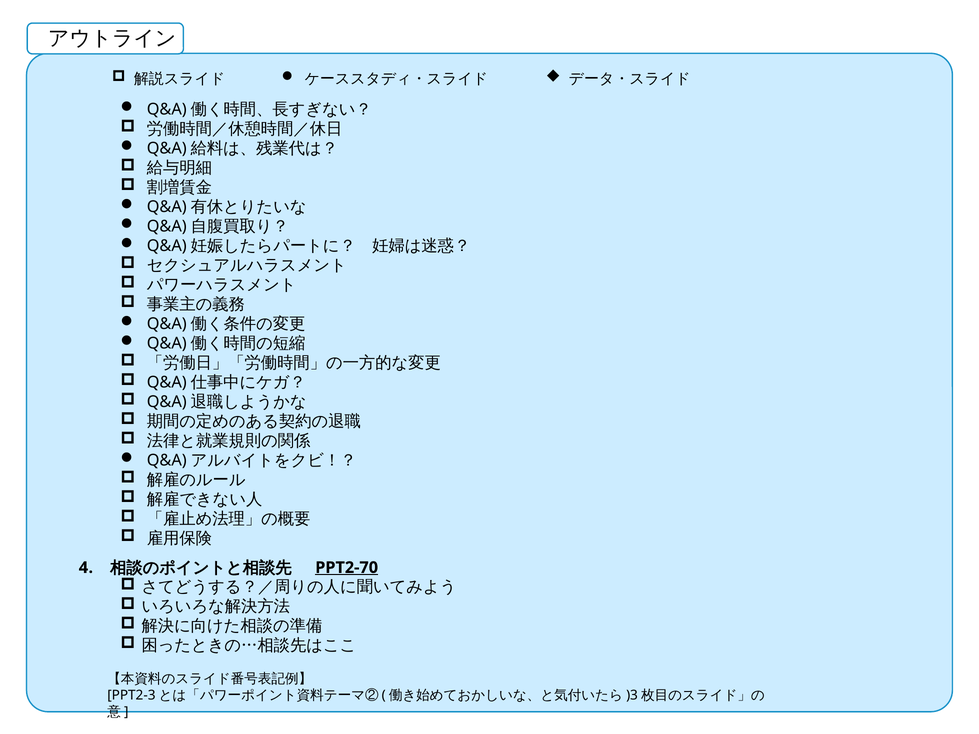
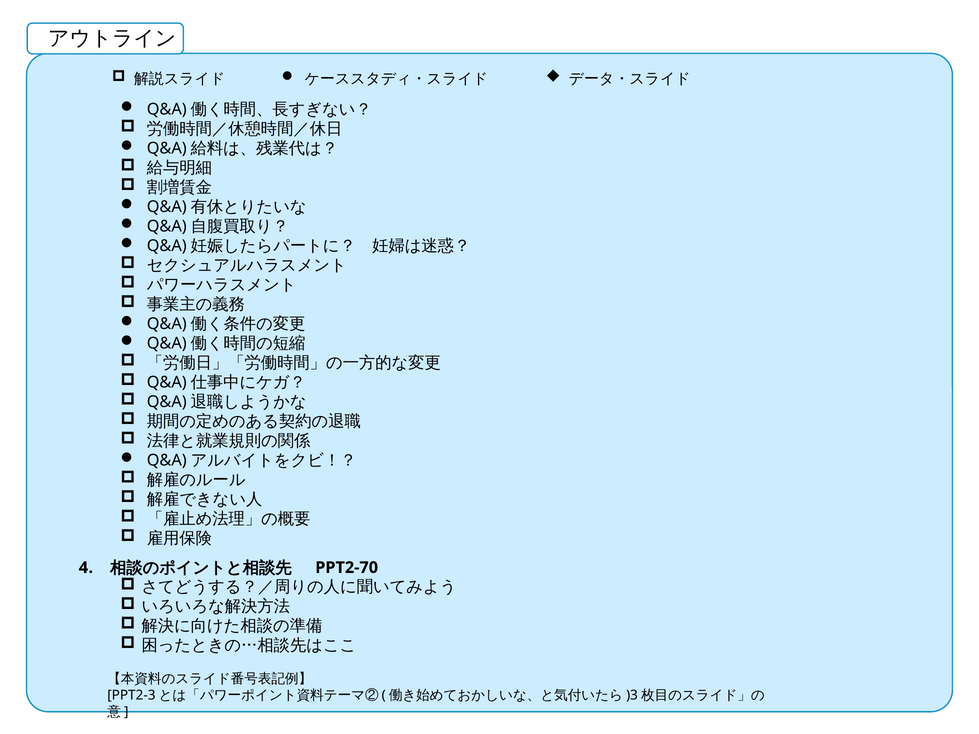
PPT2-70 underline: present -> none (347, 568)
